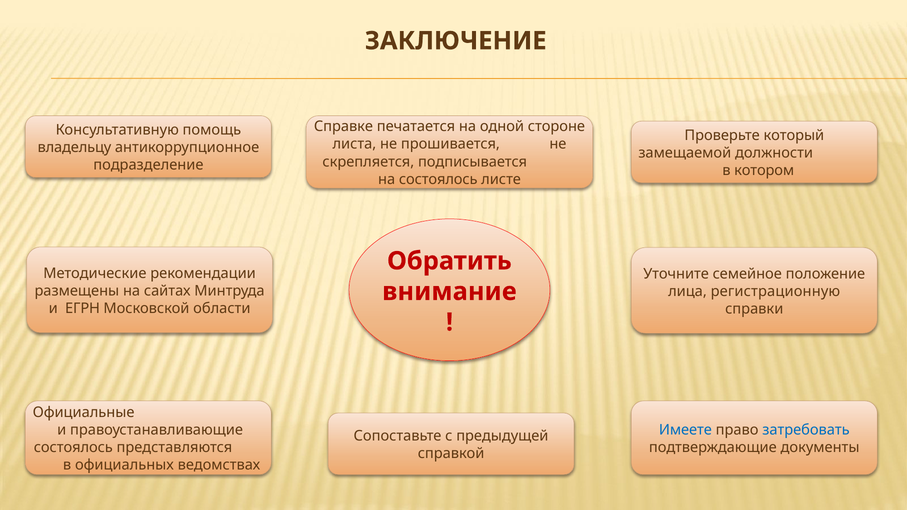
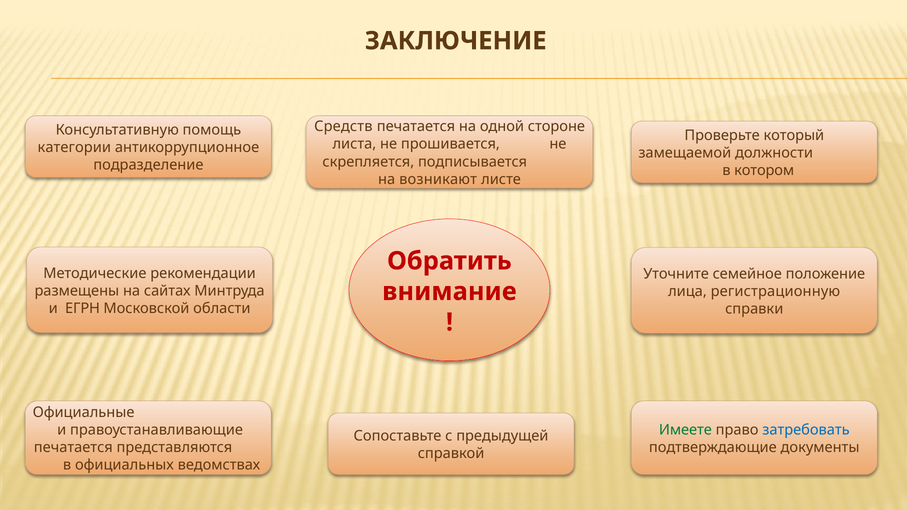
Справке: Справке -> Средств (343, 127)
владельцу: владельцу -> категории (74, 148)
на состоялось: состоялось -> возникают (438, 179)
Имеете colour: blue -> green (685, 430)
состоялось: состоялось -> печатается (73, 448)
